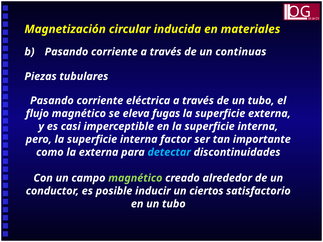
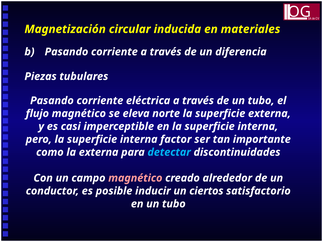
continuas: continuas -> diferencia (241, 52)
fugas: fugas -> norte (166, 114)
magnético colour: light green -> pink (135, 178)
